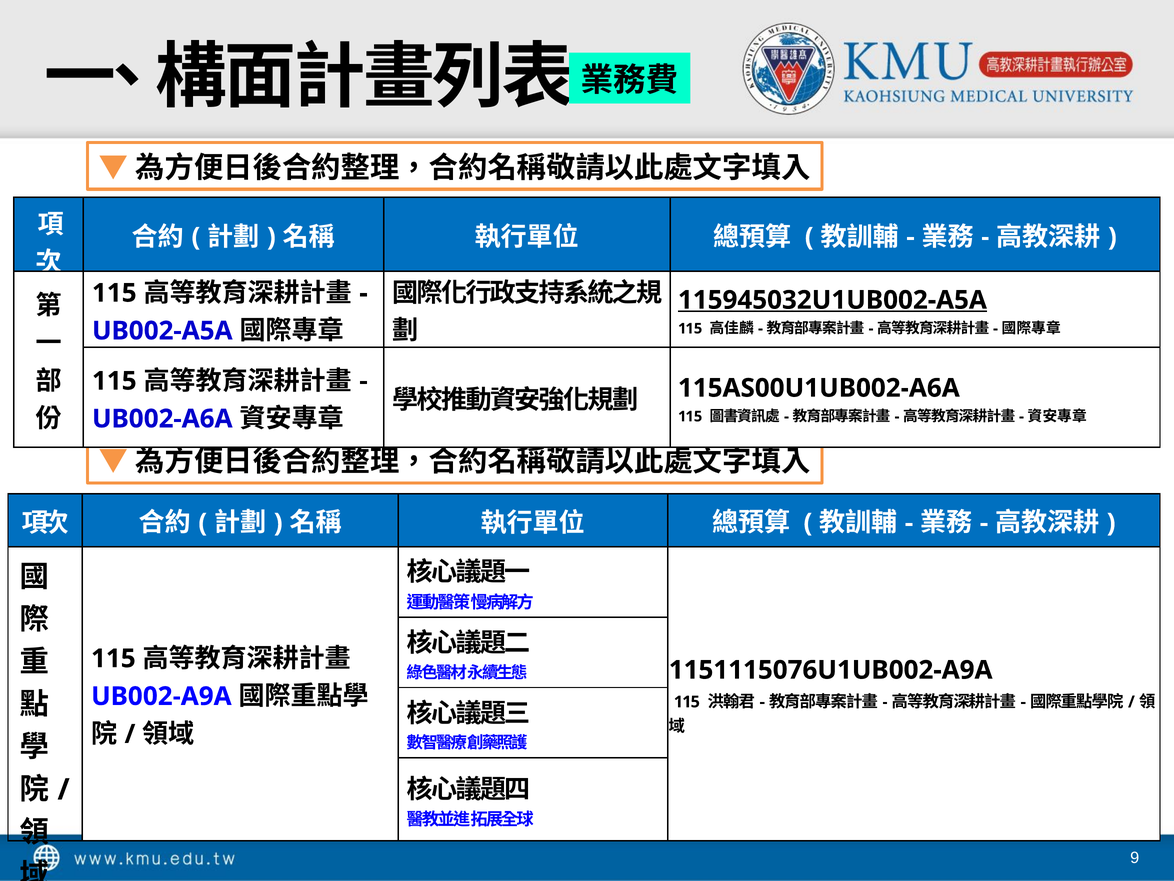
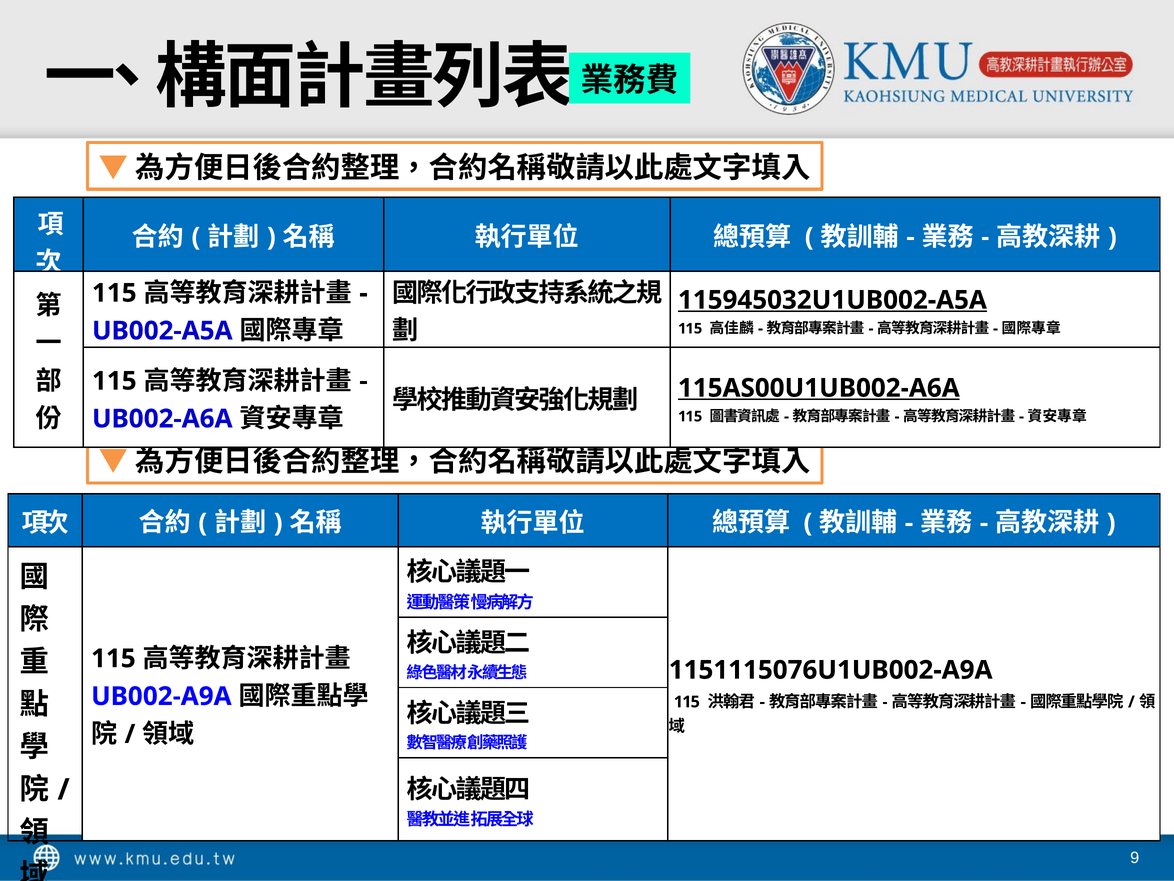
115AS00U1UB002-A6A underline: none -> present (819, 388)
